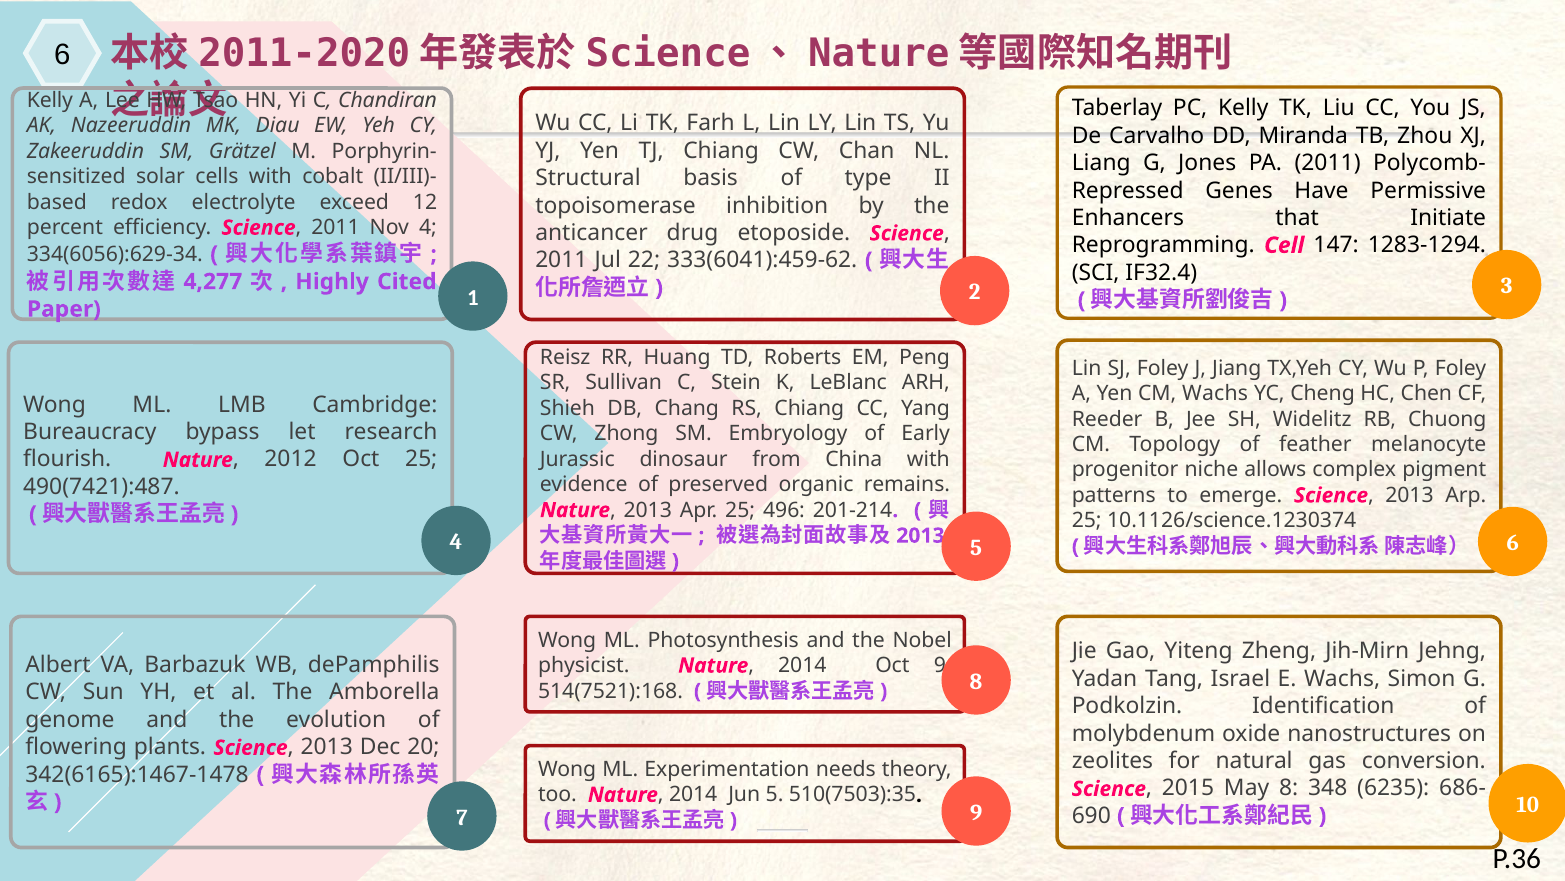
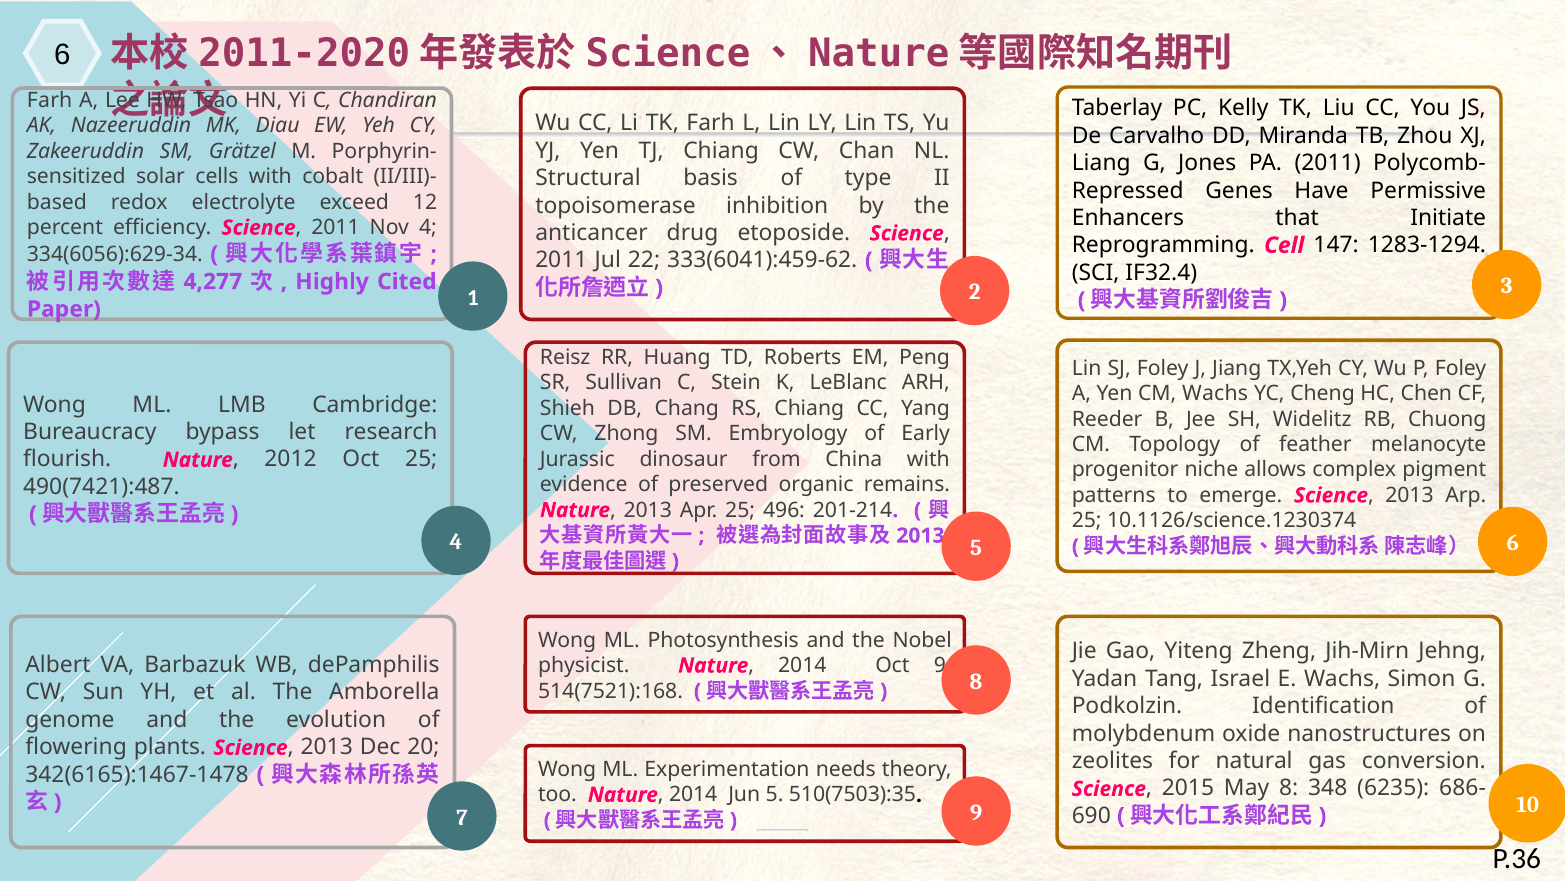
Kelly: Kelly -> Farh (50, 100)
